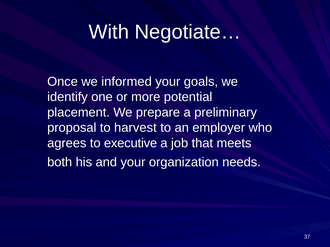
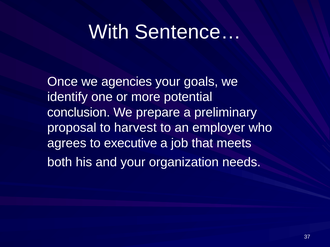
Negotiate…: Negotiate… -> Sentence… (188, 32)
informed: informed -> agencies (127, 82)
placement: placement -> conclusion (79, 113)
